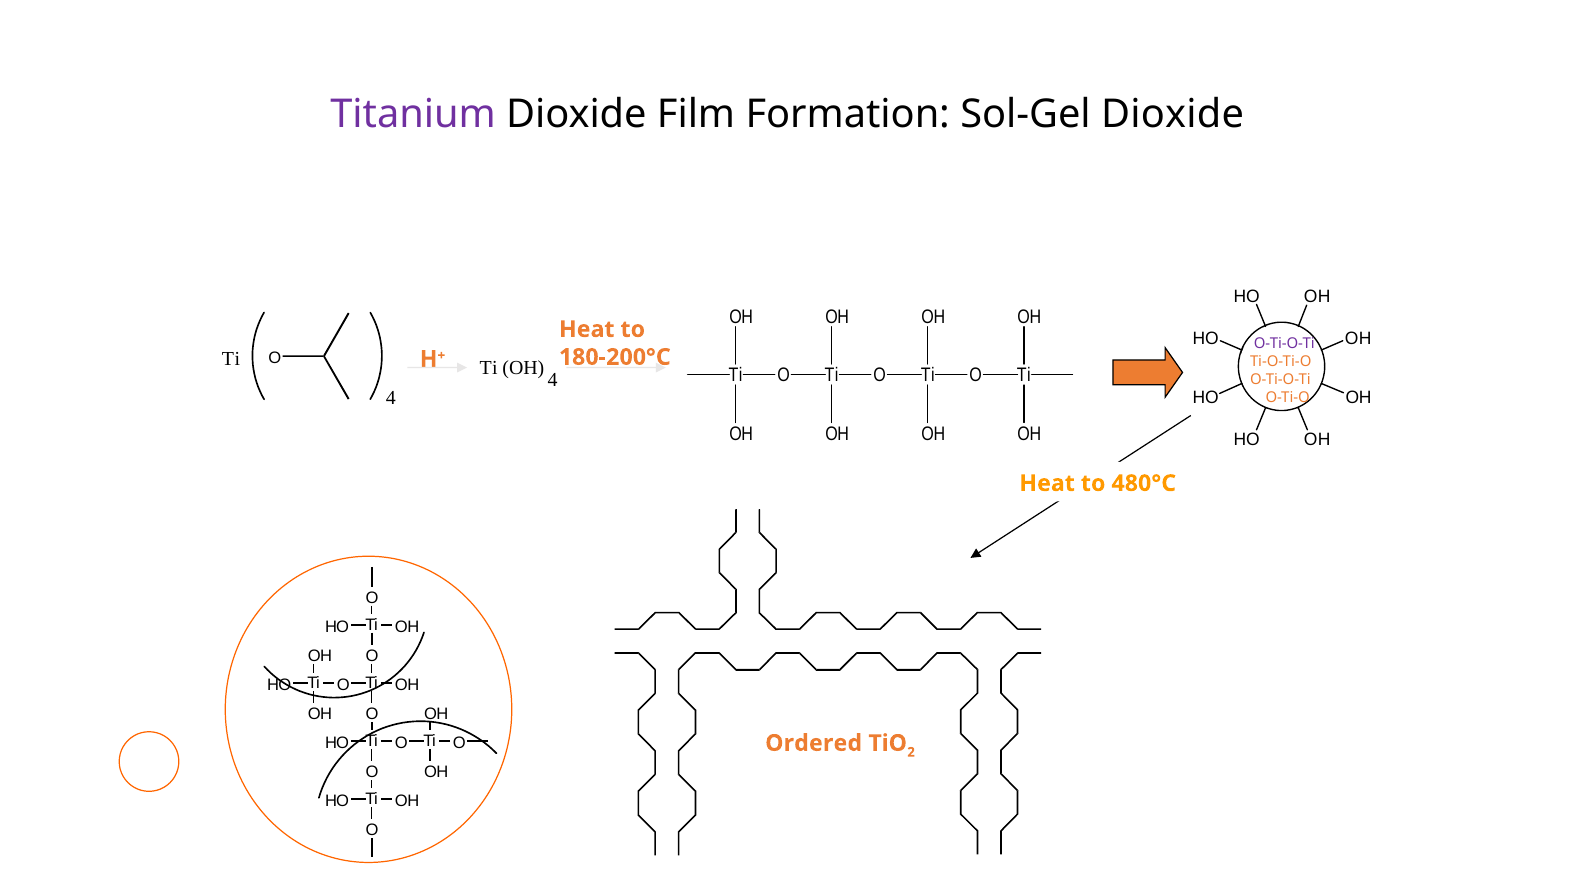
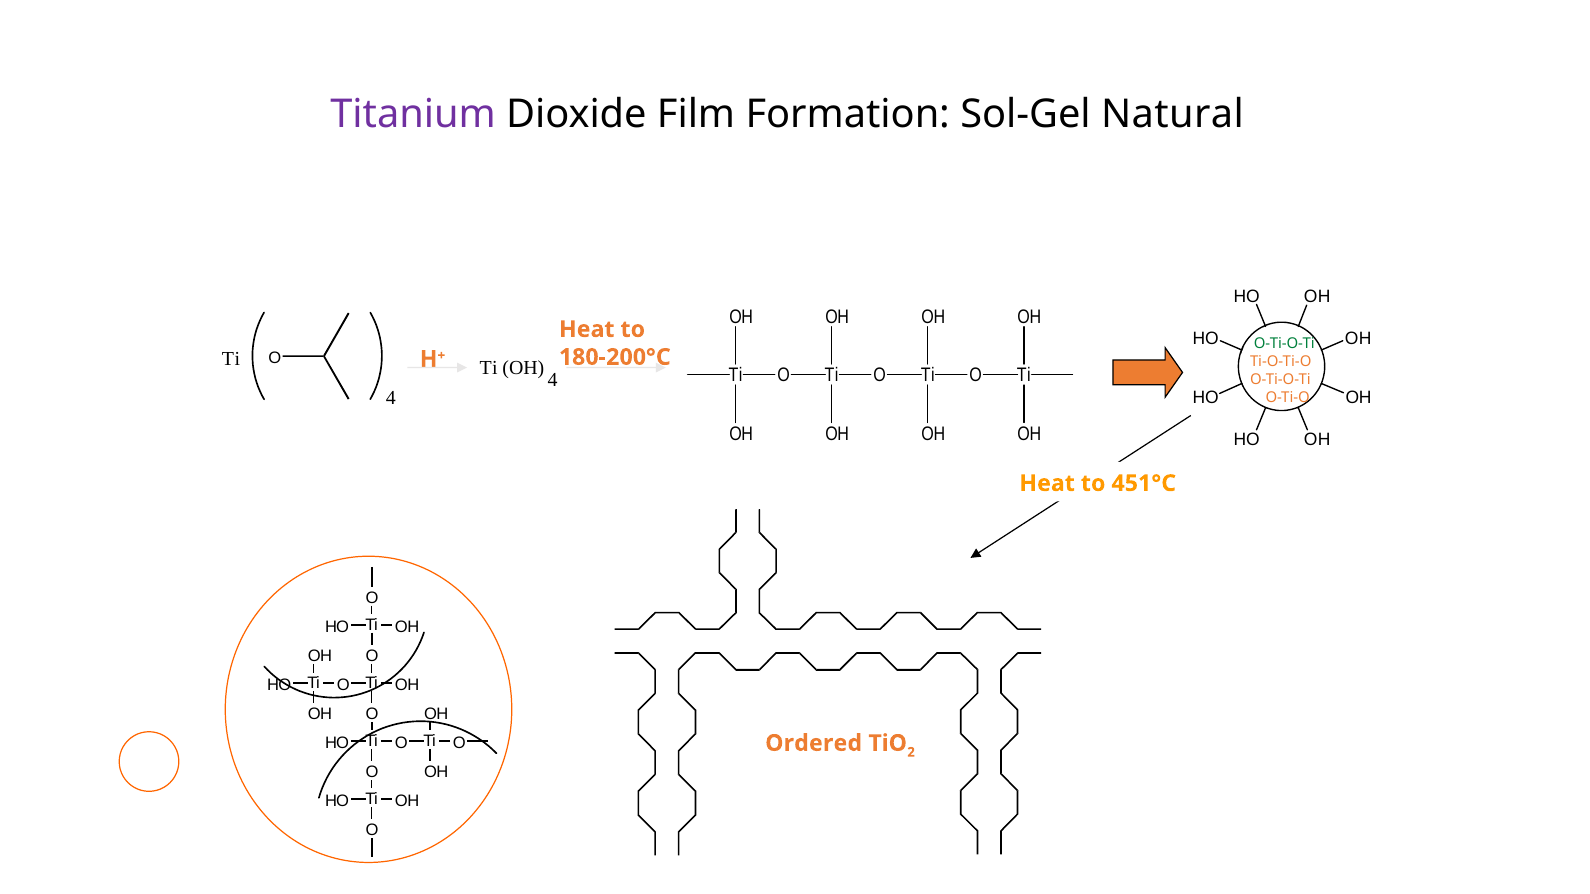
Sol-Gel Dioxide: Dioxide -> Natural (1173, 114)
O-Ti-O-Ti colour: purple -> green (1284, 344)
480°C: 480°C -> 451°C (1144, 484)
